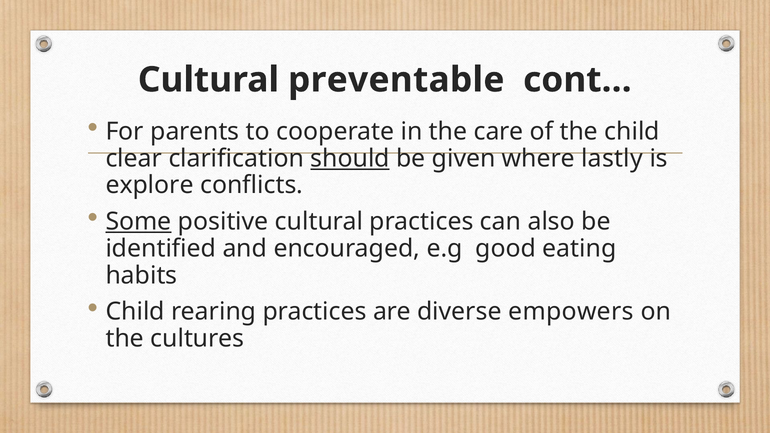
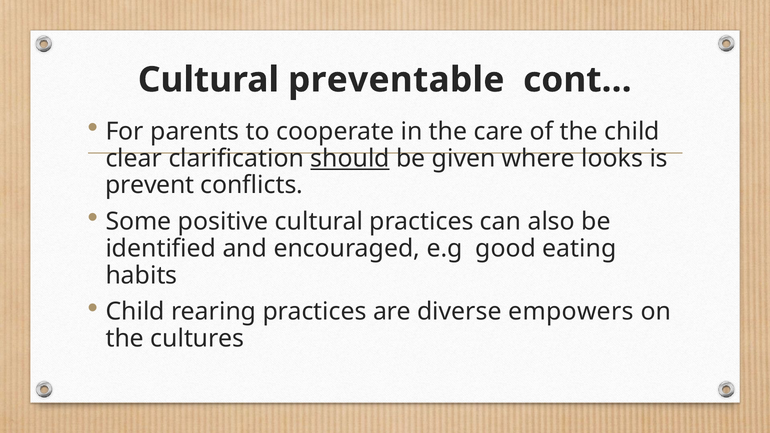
lastly: lastly -> looks (612, 158)
explore: explore -> prevent (150, 185)
Some underline: present -> none (139, 222)
